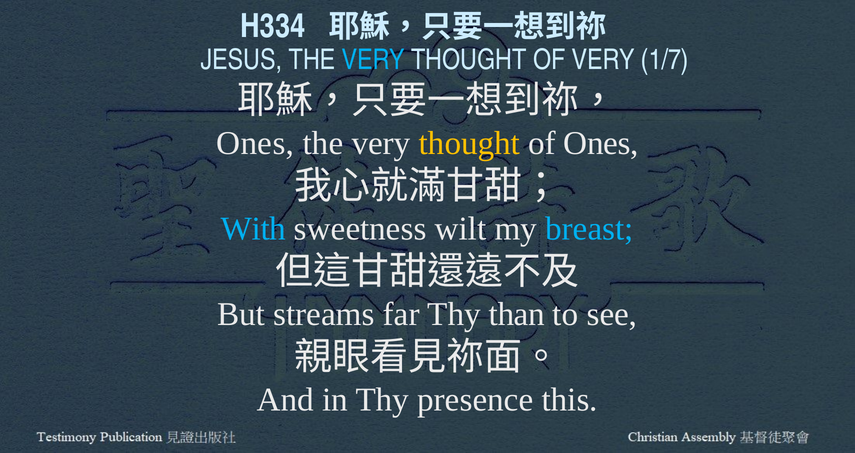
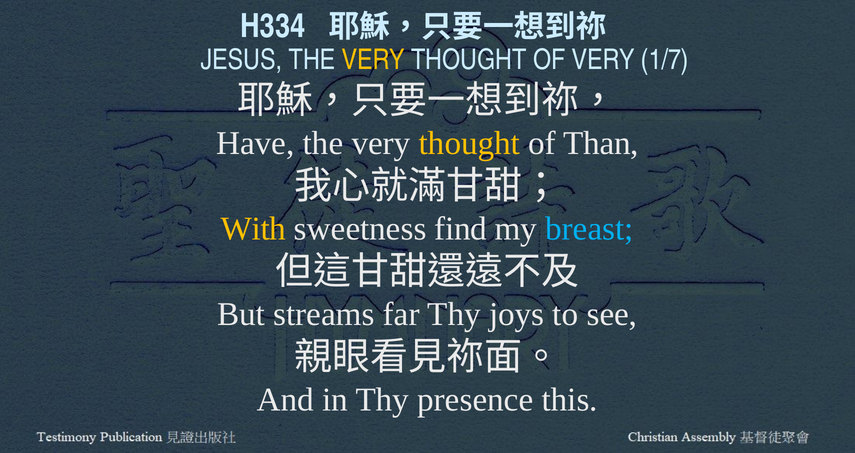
VERY colour: light blue -> yellow (373, 60)
Ones: Ones -> Have (255, 143)
of Ones: Ones -> Than (601, 143)
With colour: light blue -> yellow (253, 229)
wilt: wilt -> find (461, 229)
than: than -> joys (517, 314)
